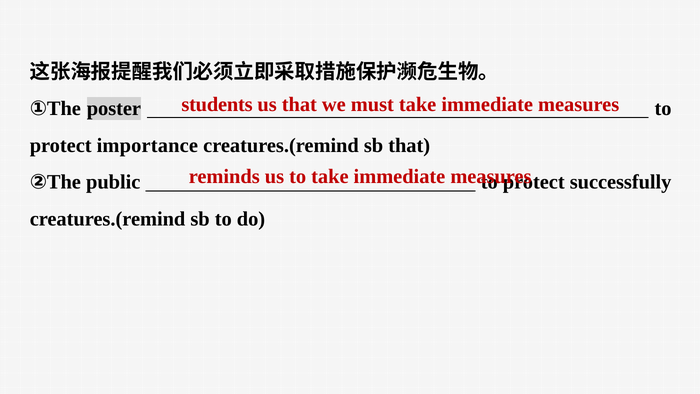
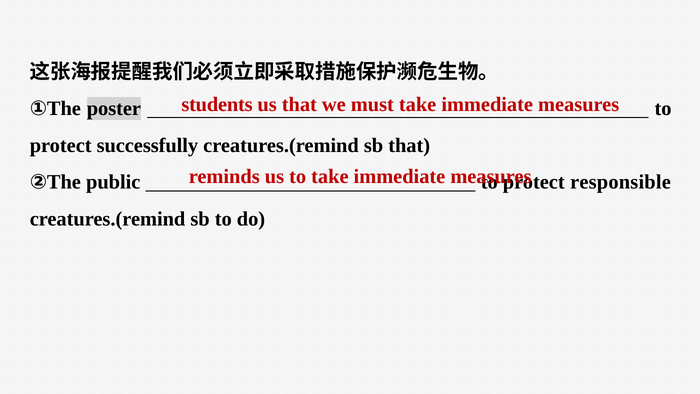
importance: importance -> successfully (147, 145)
successfully: successfully -> responsible (621, 182)
